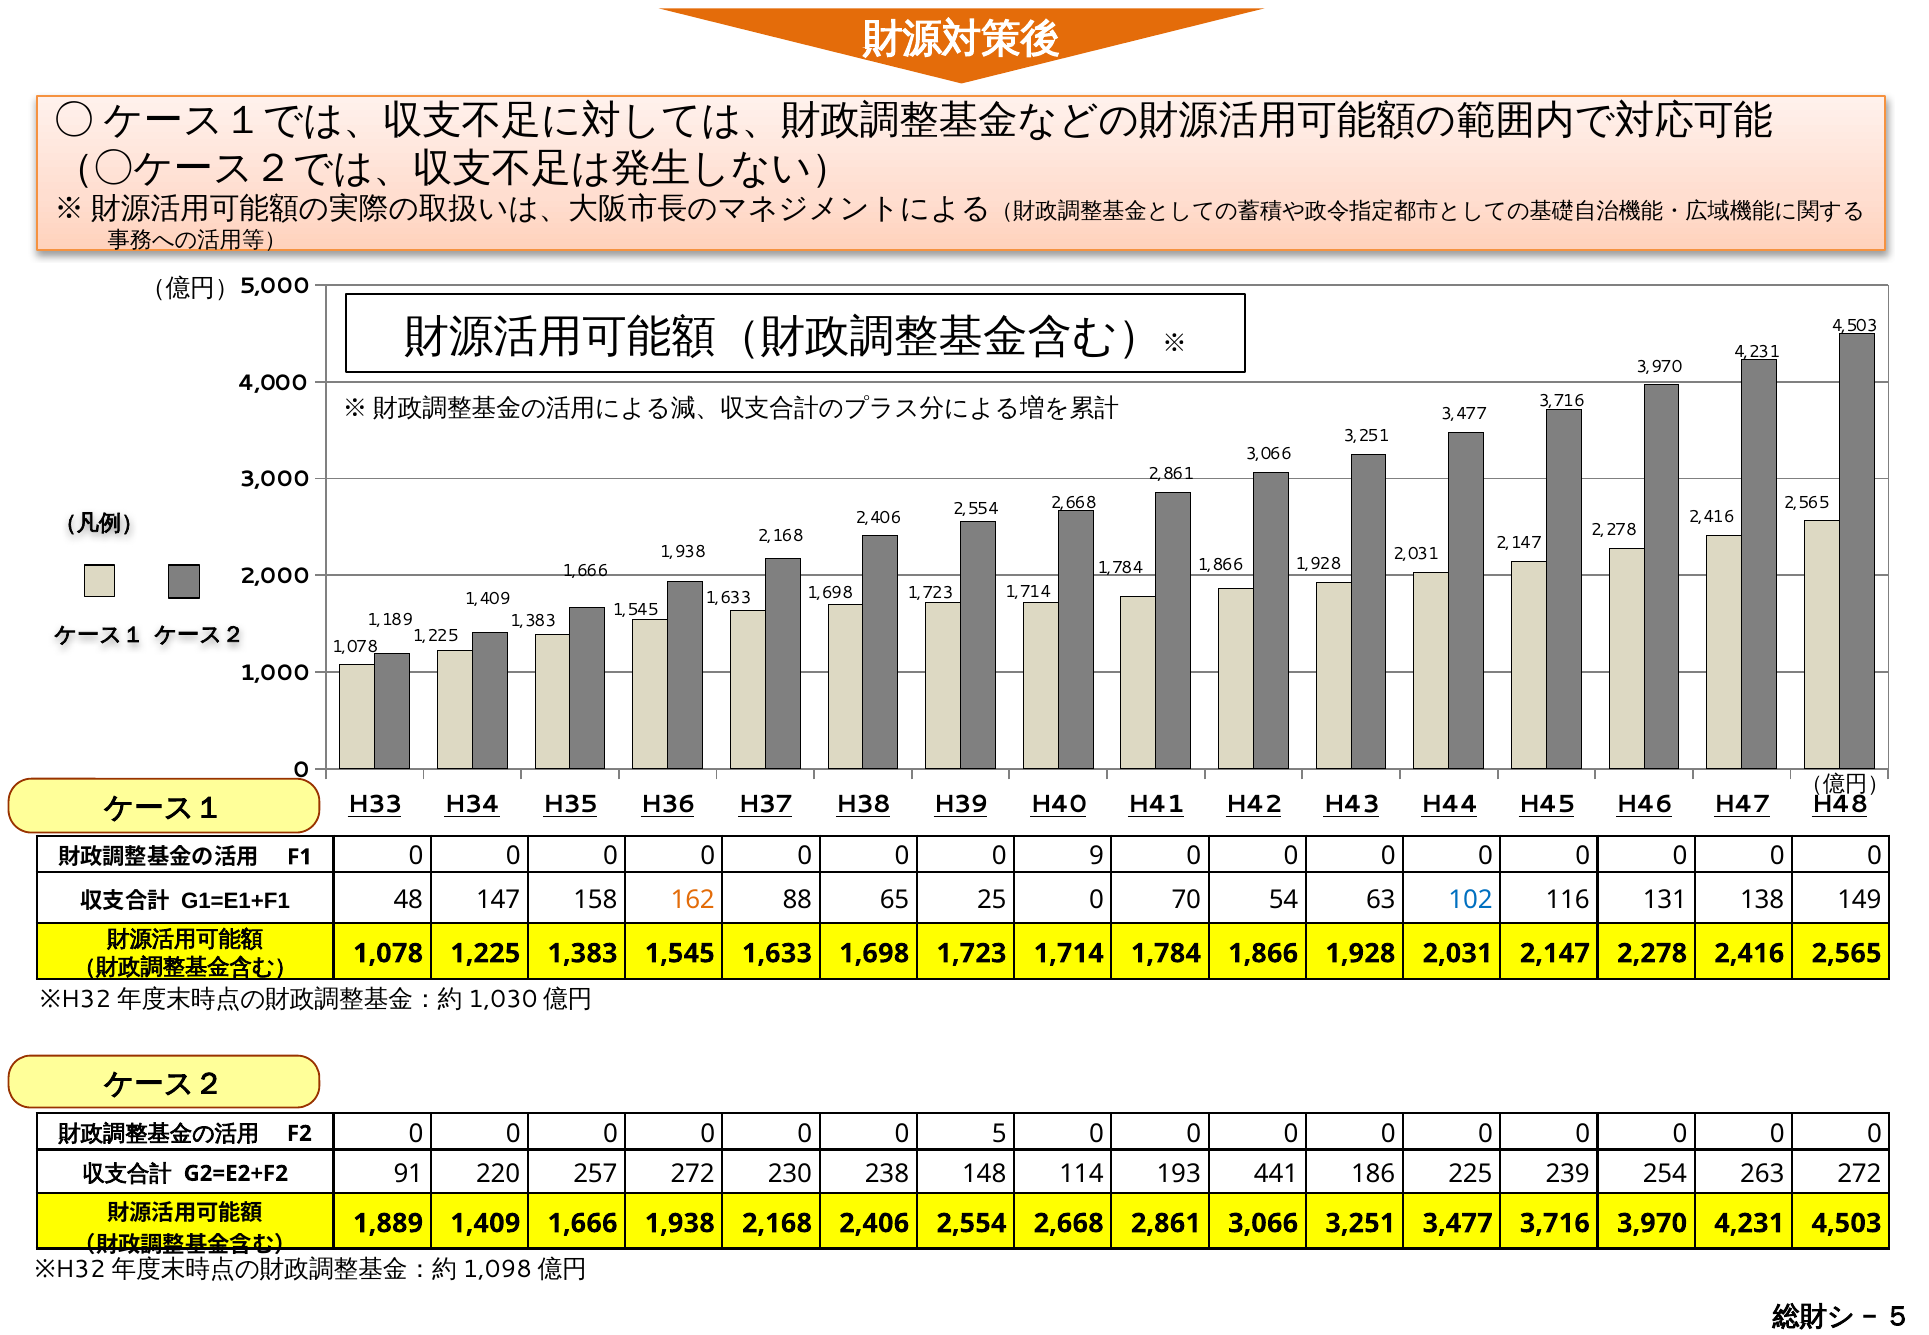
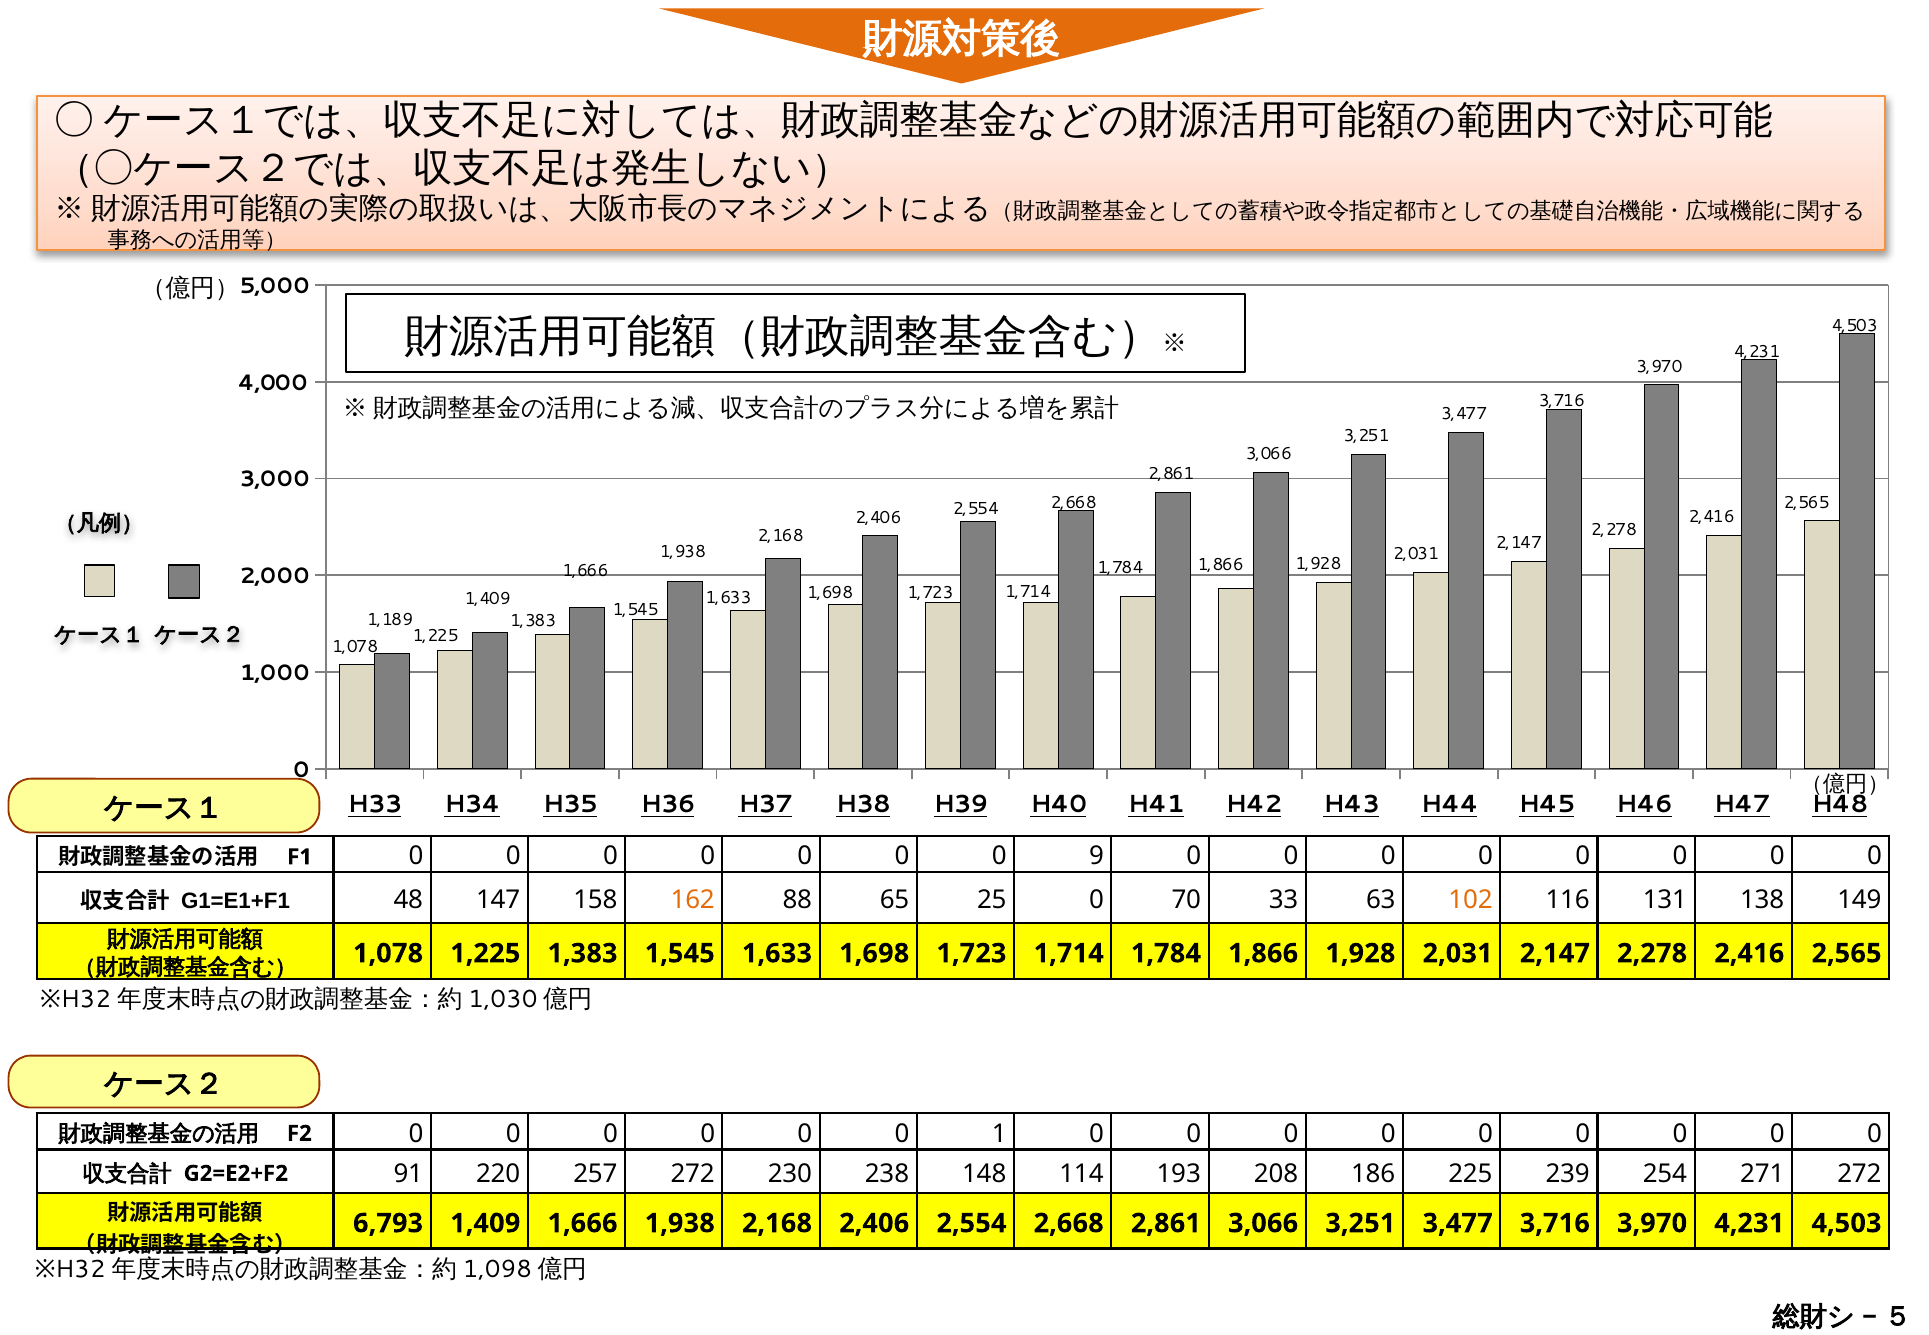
54: 54 -> 33 (1284, 900)
102 colour: blue -> orange (1471, 900)
5: 5 -> 1 (999, 1134)
441: 441 -> 208 (1276, 1174)
263: 263 -> 271 (1762, 1174)
1,889: 1,889 -> 6,793 (388, 1224)
